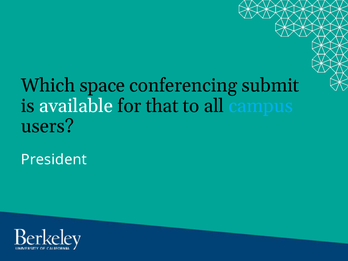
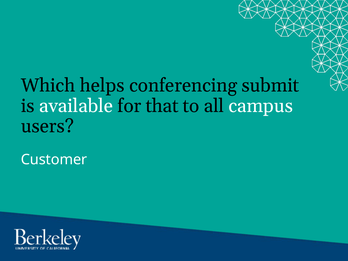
space: space -> helps (102, 85)
campus colour: light blue -> white (261, 106)
President: President -> Customer (54, 160)
